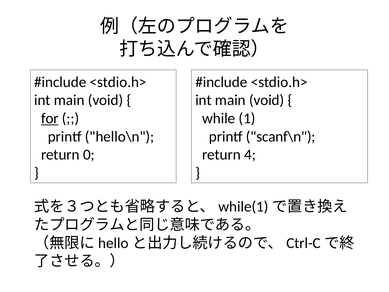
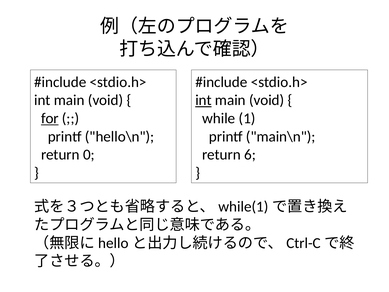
int underline: none -> present (203, 100)
scanf\n: scanf\n -> main\n (281, 136)
4: 4 -> 6 (250, 155)
